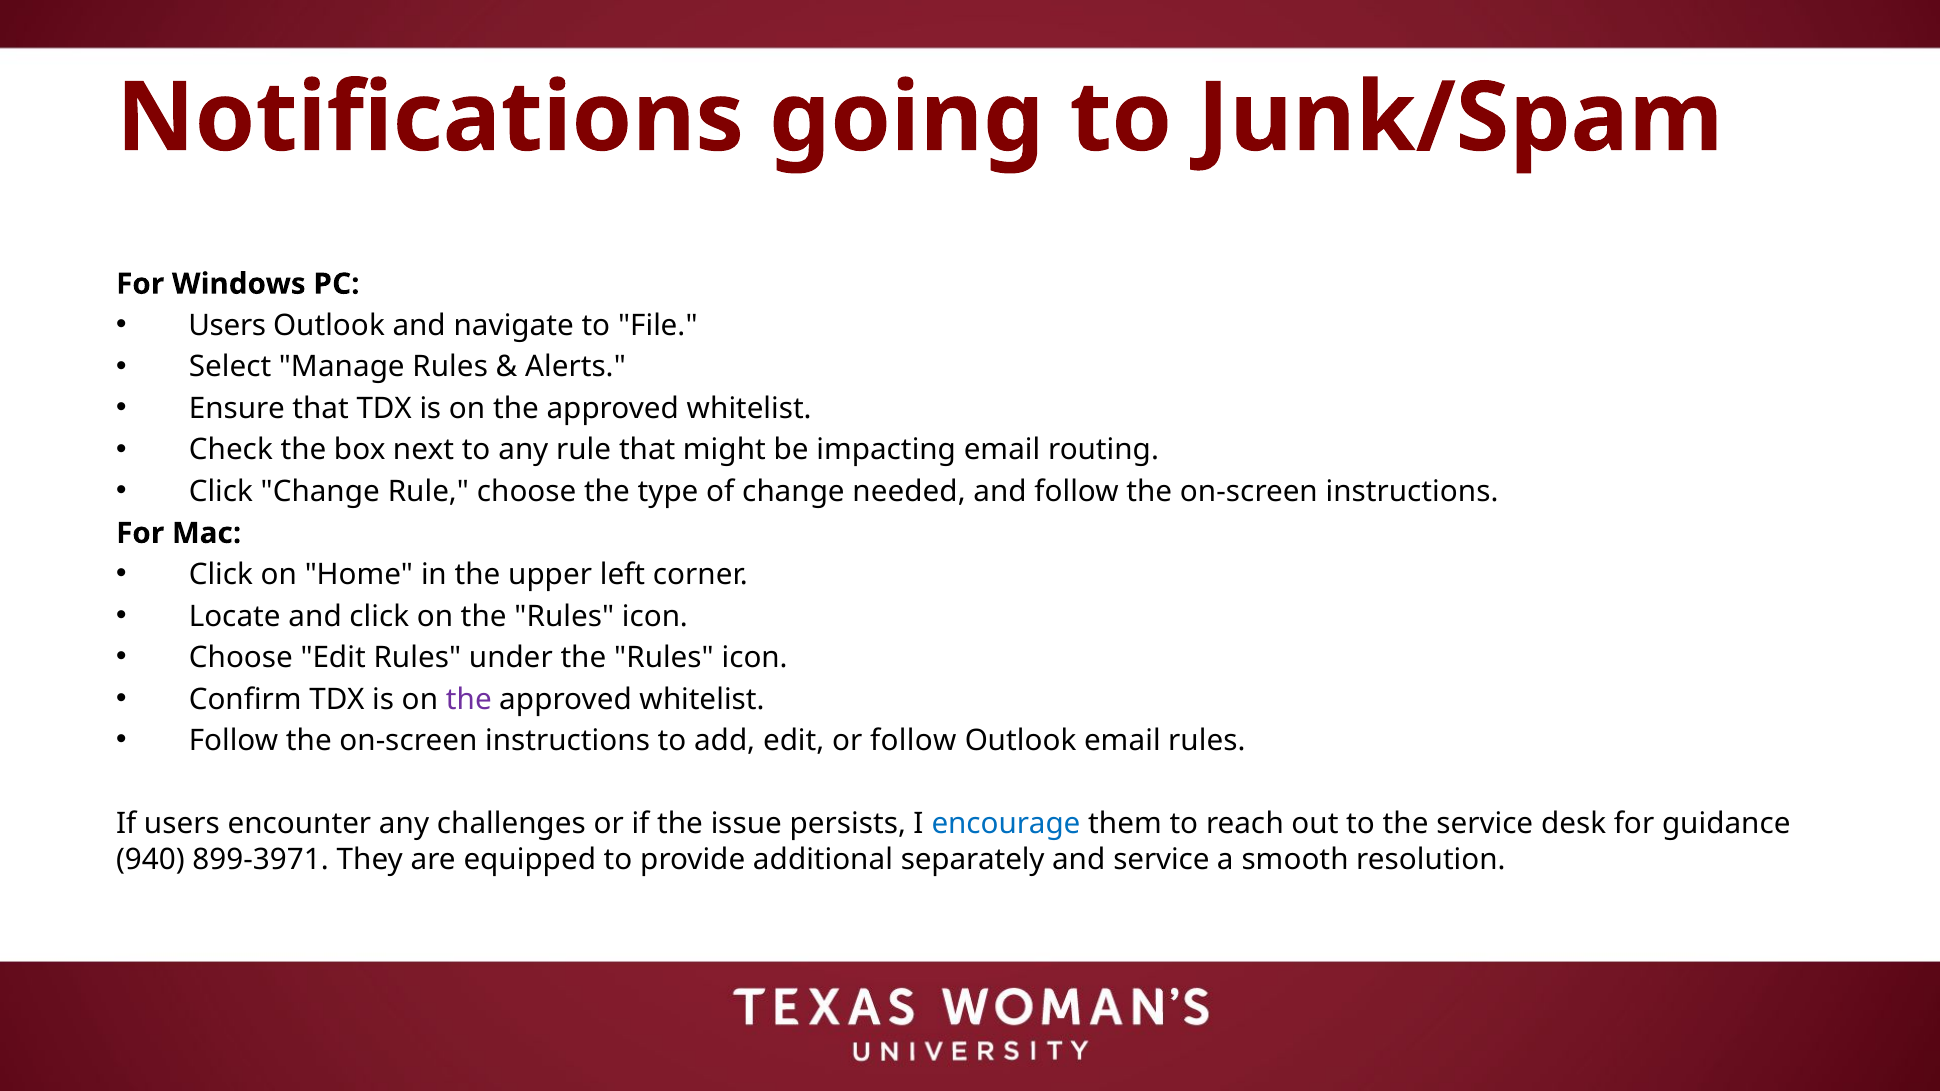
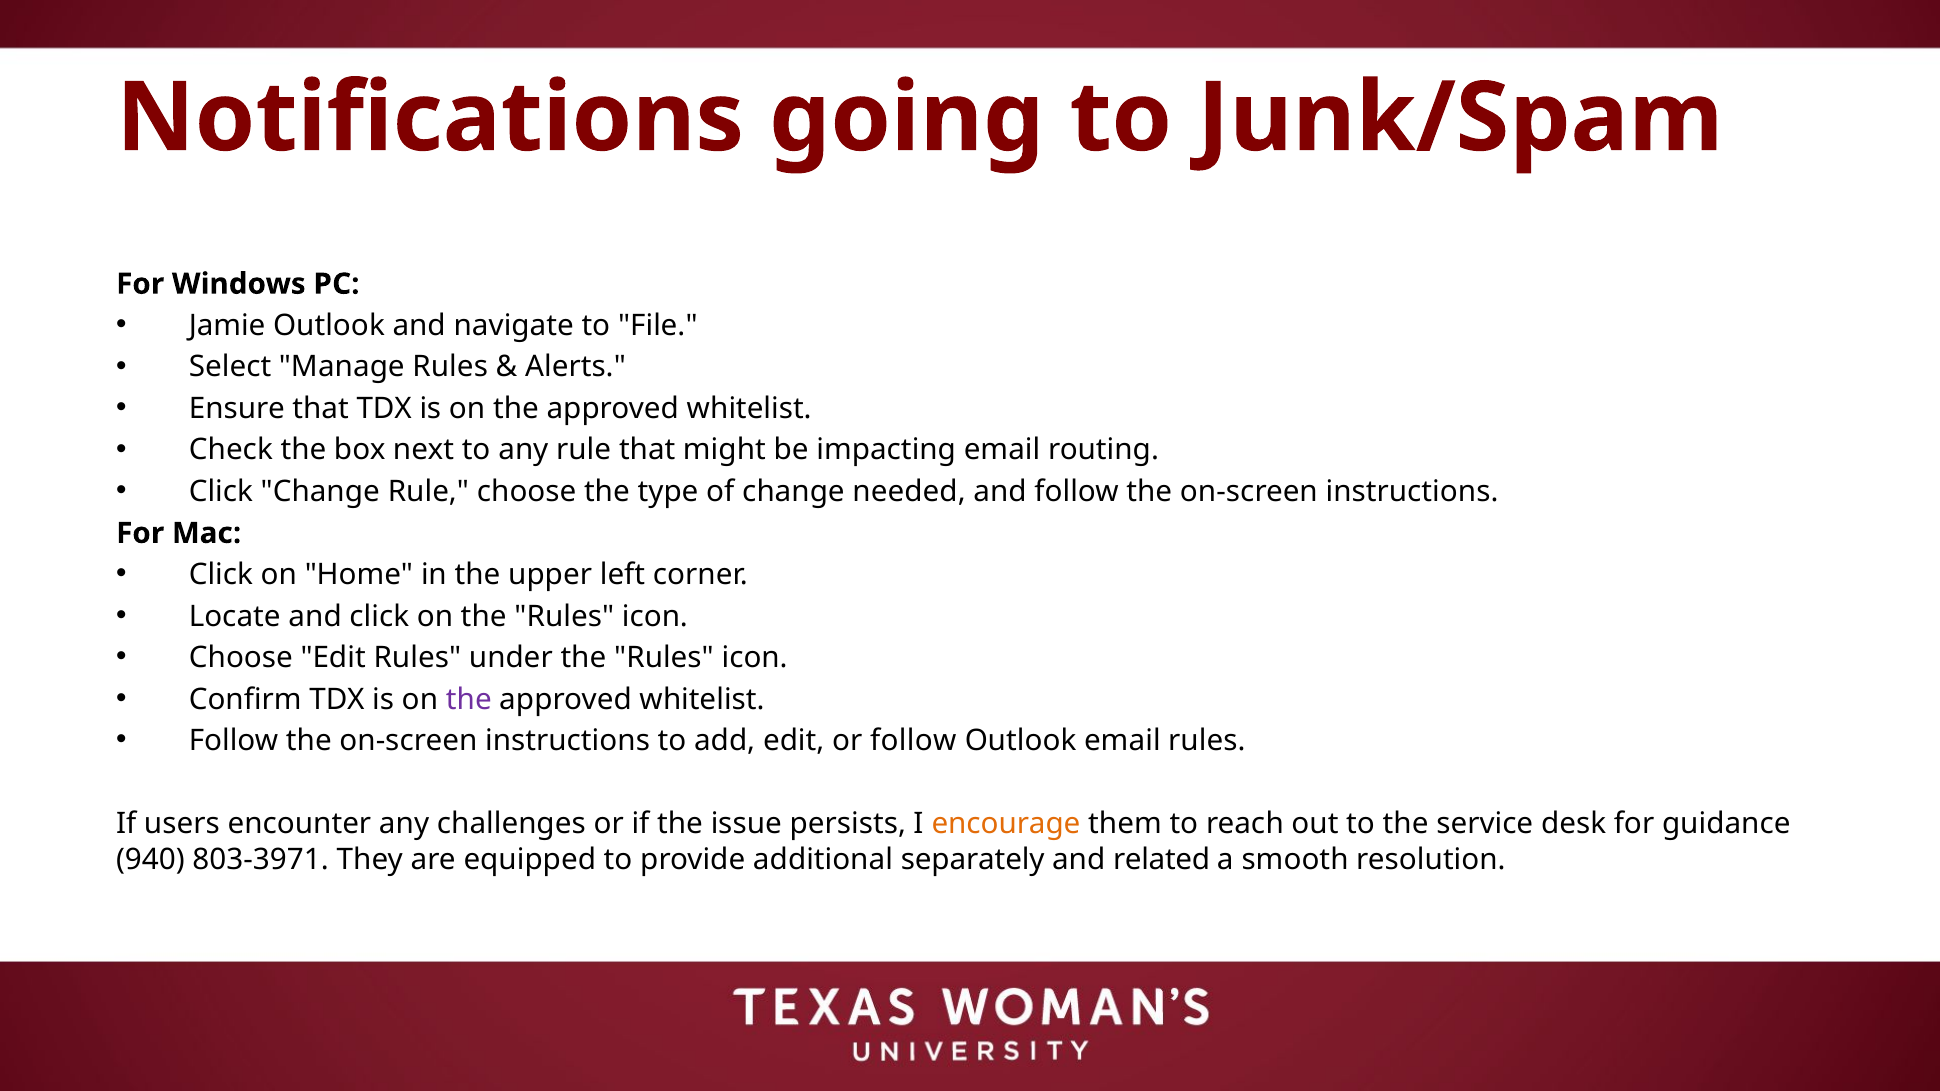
Users: Users -> Jamie (227, 326)
encourage colour: blue -> orange (1006, 824)
899-3971: 899-3971 -> 803-3971 (261, 860)
and service: service -> related (1162, 860)
